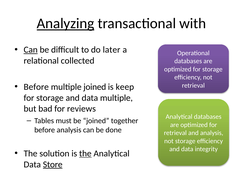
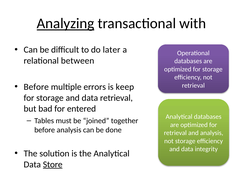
Can underline: present -> none (31, 50)
collected: collected -> between (78, 61)
multiple joined: joined -> errors (95, 87)
data multiple: multiple -> retrieval (116, 98)
reviews: reviews -> entered (81, 109)
the underline: present -> none (85, 154)
